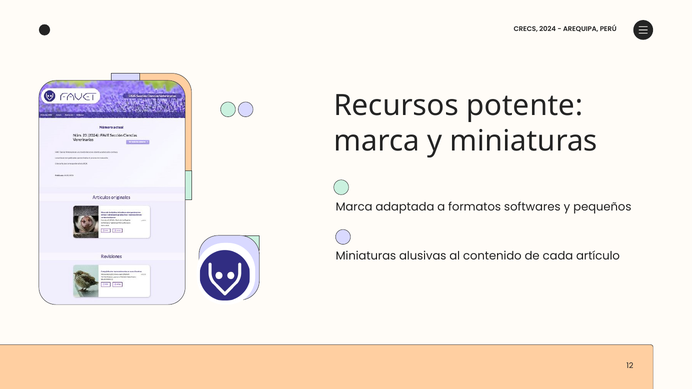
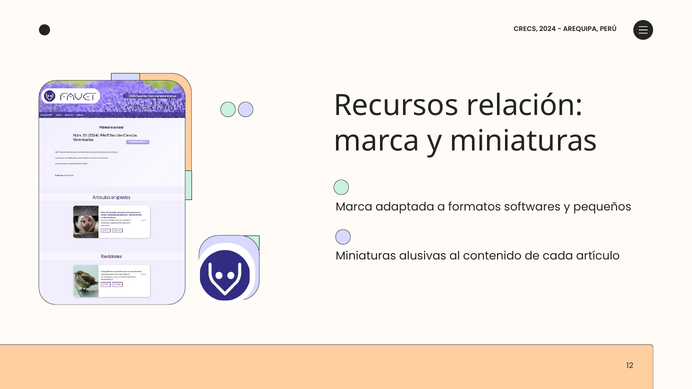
potente: potente -> relación (525, 106)
